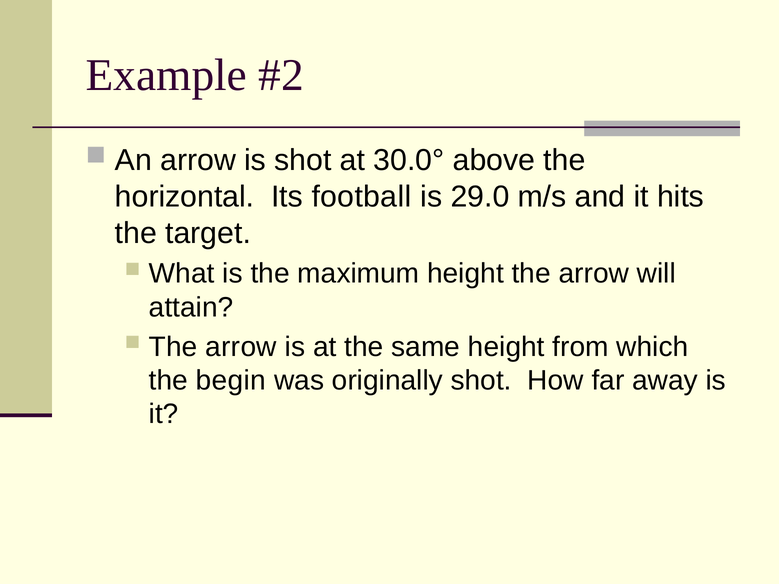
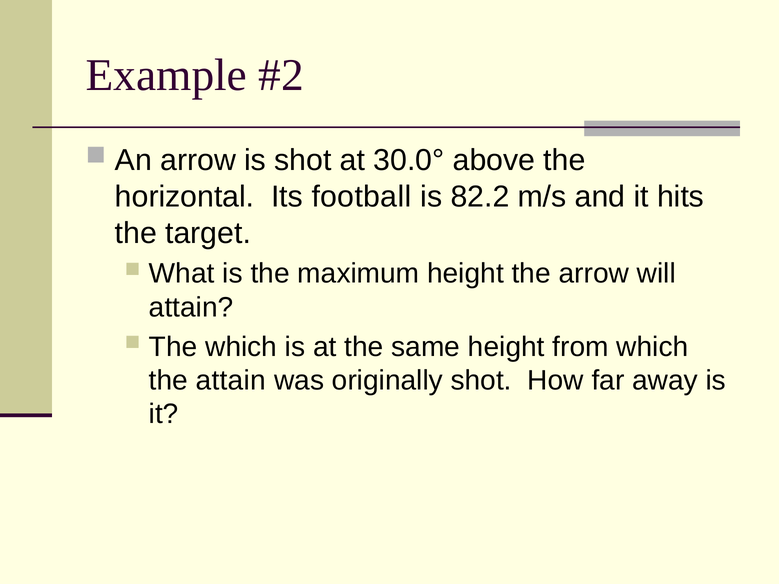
29.0: 29.0 -> 82.2 (480, 197)
arrow: arrow -> which (241, 347)
the begin: begin -> attain (231, 381)
